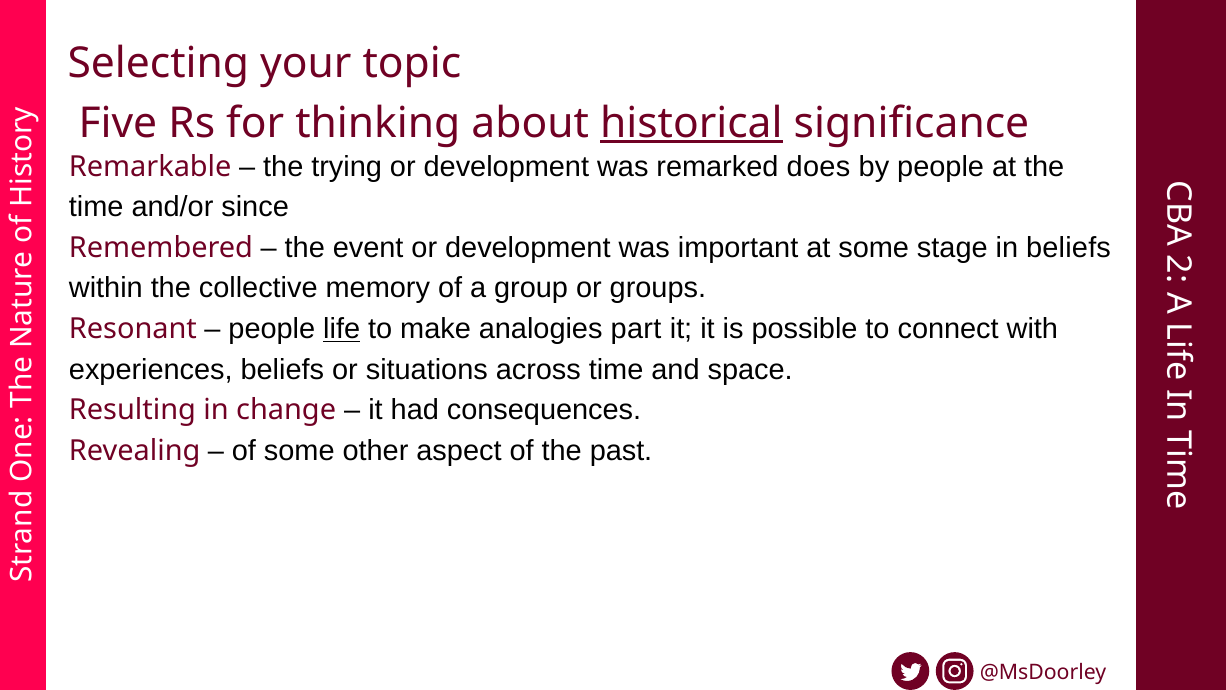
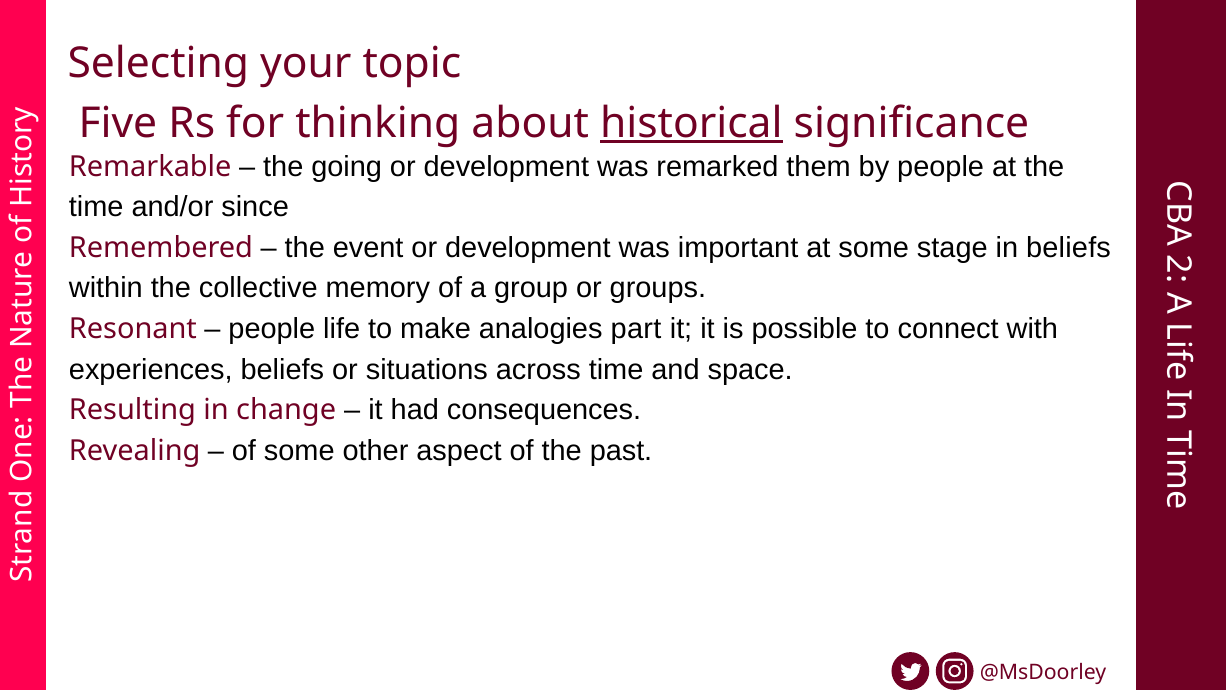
trying: trying -> going (347, 167)
does: does -> them (819, 167)
life underline: present -> none (342, 329)
